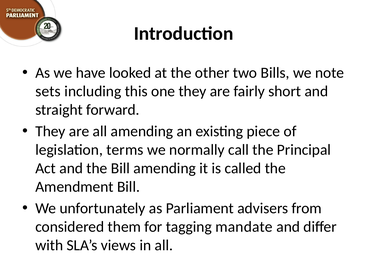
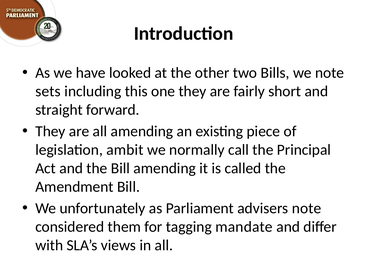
terms: terms -> ambit (125, 150)
advisers from: from -> note (307, 209)
